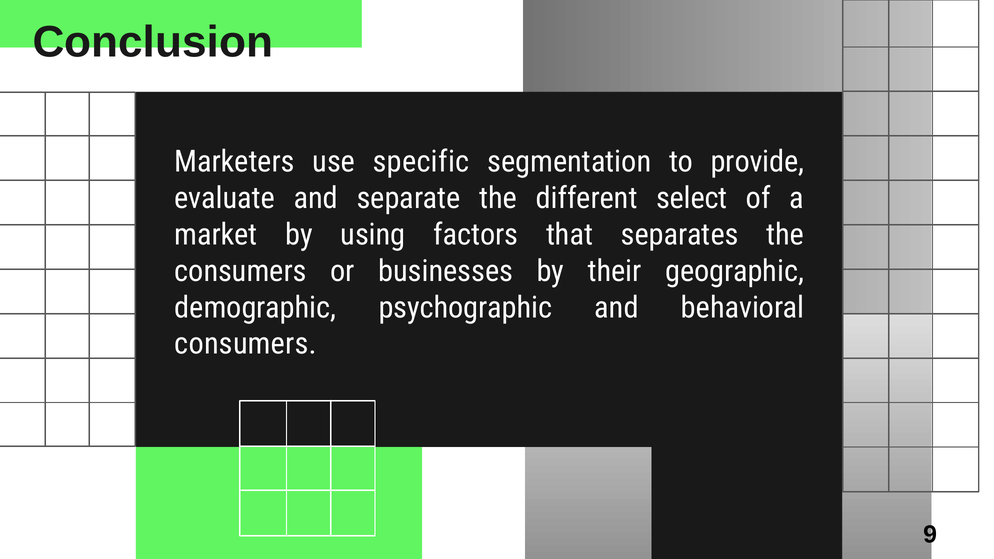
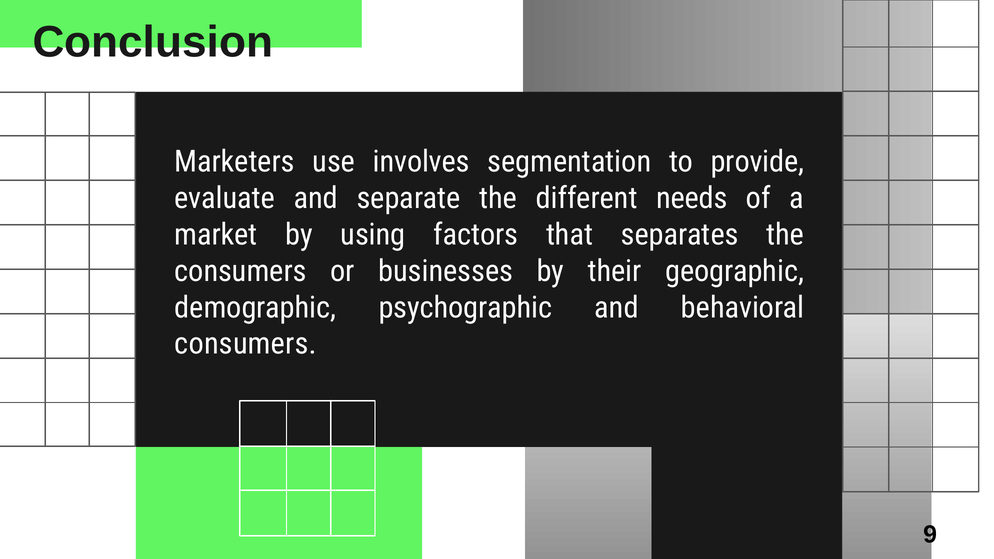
specific: specific -> involves (421, 162)
select: select -> needs (692, 198)
